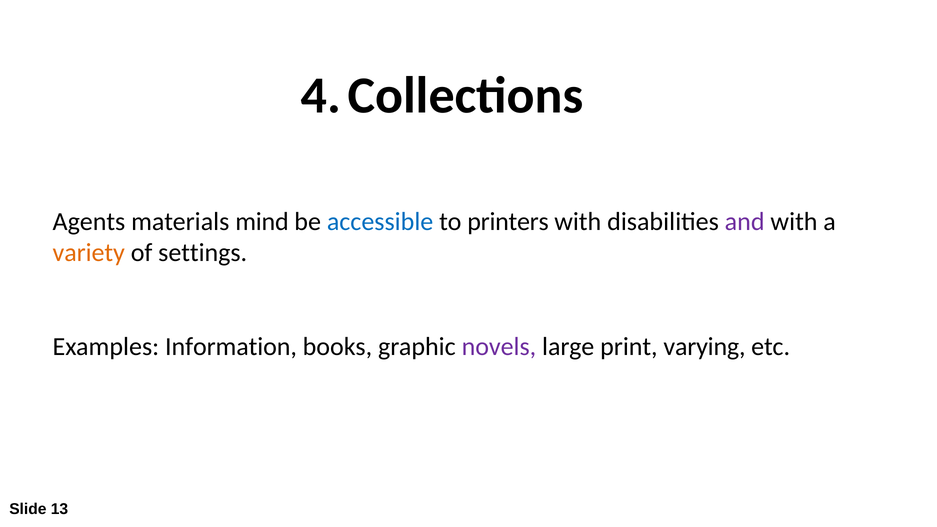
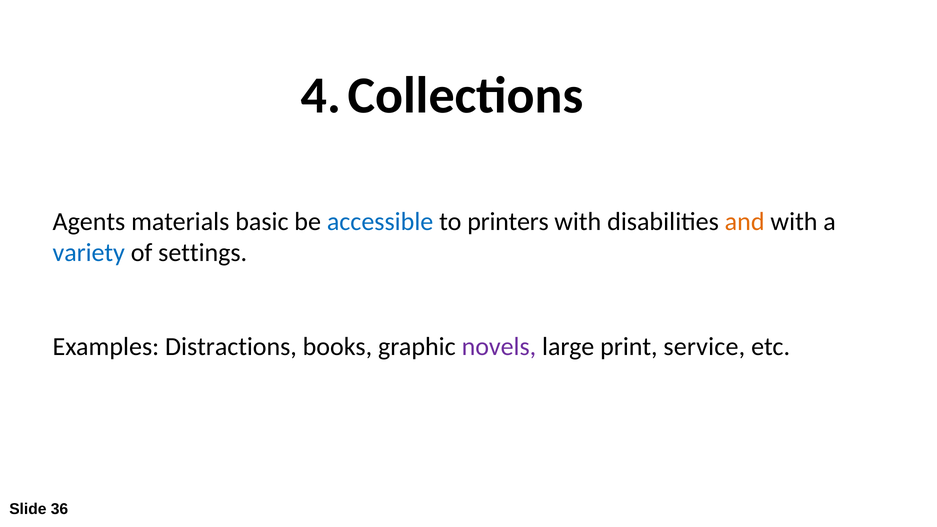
mind: mind -> basic (262, 222)
and colour: purple -> orange (745, 222)
variety colour: orange -> blue (89, 253)
Information: Information -> Distractions (231, 347)
varying: varying -> service (704, 347)
13: 13 -> 36 (59, 509)
